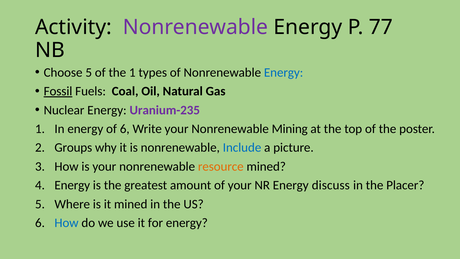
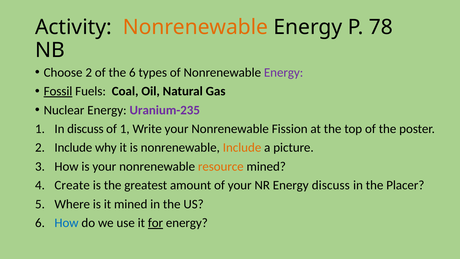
Nonrenewable colour: purple -> orange (195, 27)
77: 77 -> 78 (381, 27)
Choose 5: 5 -> 2 (89, 72)
the 1: 1 -> 6 (132, 72)
Energy colour: blue -> purple (284, 72)
In energy: energy -> discuss (85, 129)
of 6: 6 -> 1 (125, 129)
Mining: Mining -> Fission (290, 129)
Groups: Groups -> Include (73, 148)
Include colour: blue -> orange (242, 148)
4 Energy: Energy -> Create (72, 185)
for underline: none -> present (155, 223)
